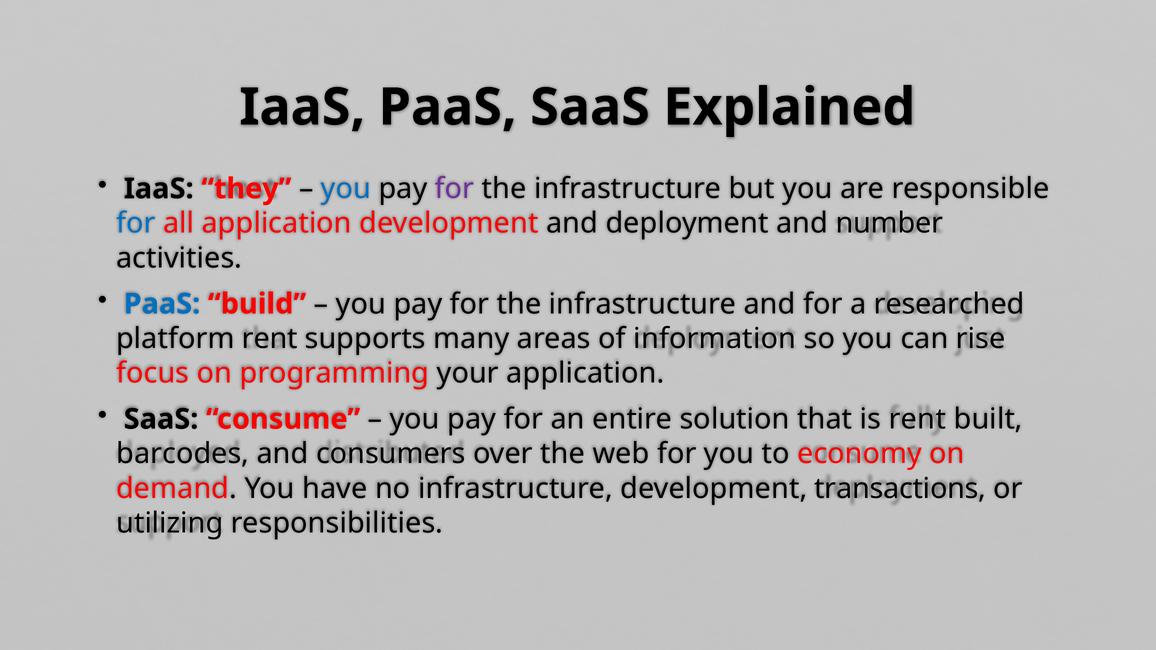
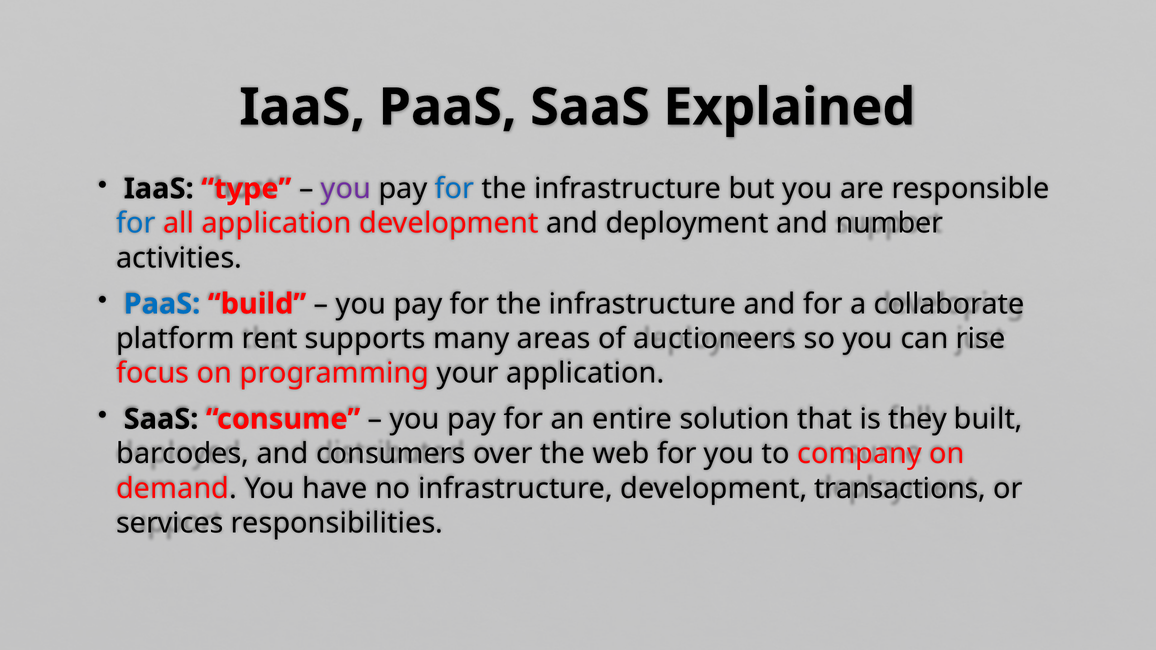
they: they -> type (246, 189)
you colour: blue -> purple (346, 189)
for colour: purple -> blue (455, 189)
researched: researched -> collaborate (949, 304)
information: information -> auctioneers (715, 339)
is rent: rent -> they (918, 419)
economy: economy -> company (860, 454)
utilizing: utilizing -> services (170, 523)
